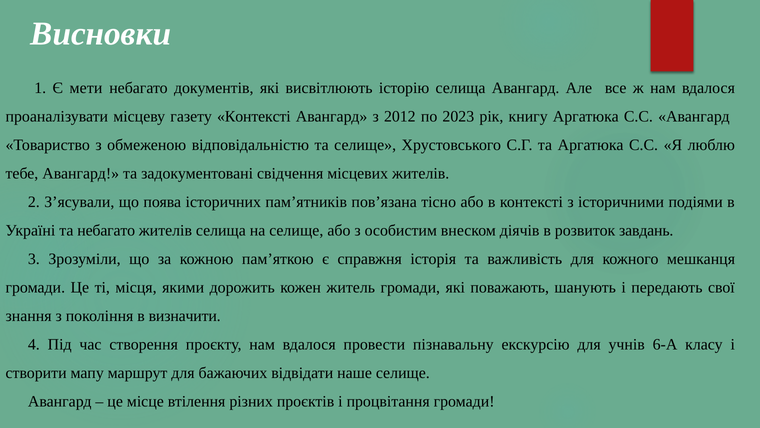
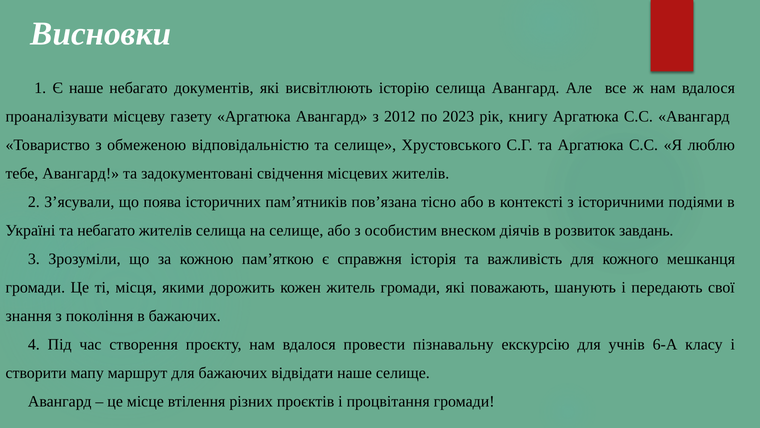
Є мети: мети -> наше (86, 88)
газету Контексті: Контексті -> Аргатюка (254, 116)
в визначити: визначити -> бажаючих (185, 316)
